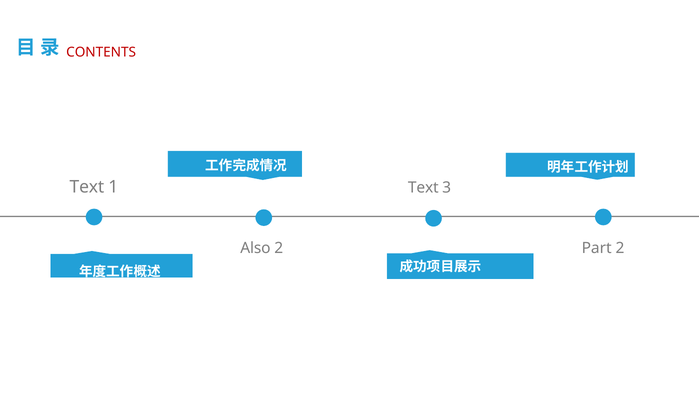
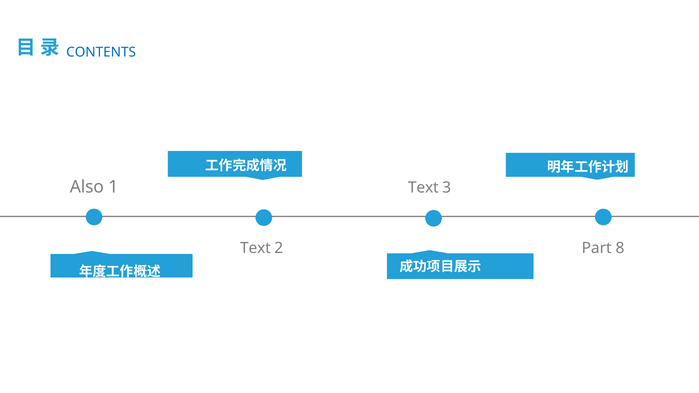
CONTENTS colour: red -> blue (101, 52)
Text: Text -> Also (87, 187)
Also: Also -> Text (255, 248)
Part 2: 2 -> 8 (620, 248)
